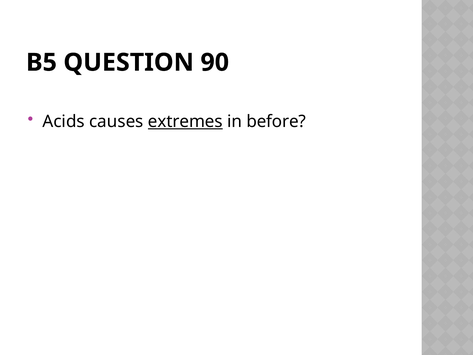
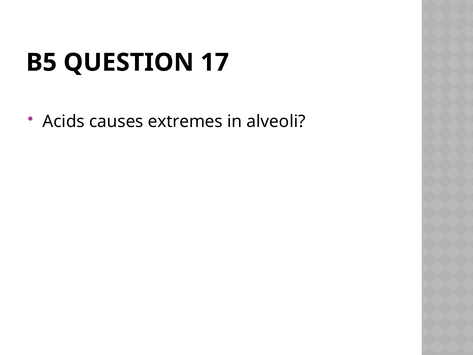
90: 90 -> 17 (215, 62)
extremes underline: present -> none (185, 121)
before: before -> alveoli (276, 121)
